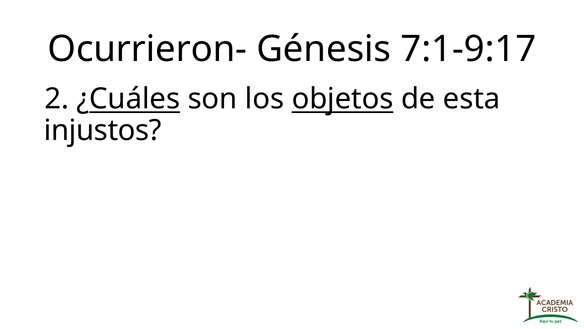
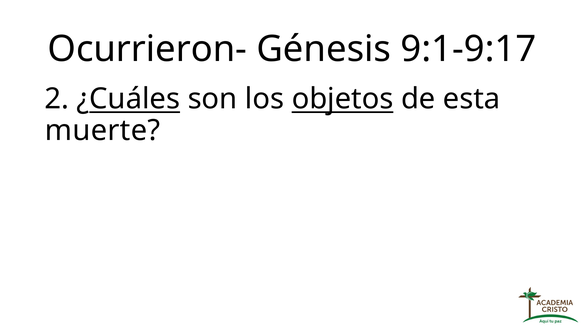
7:1-9:17: 7:1-9:17 -> 9:1-9:17 (468, 49)
injustos: injustos -> muerte (103, 130)
